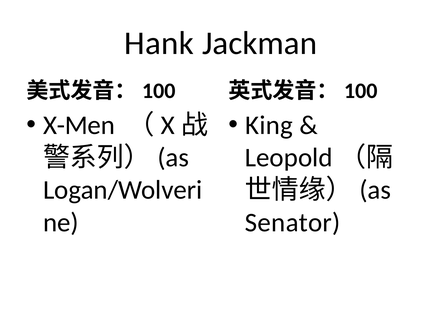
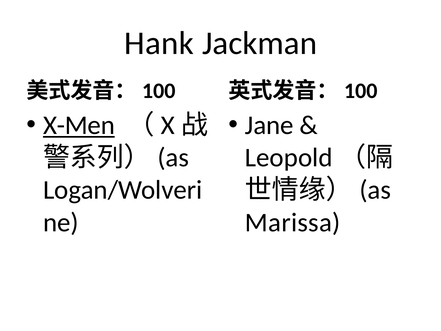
X-Men underline: none -> present (79, 125)
King: King -> Jane (269, 125)
Senator: Senator -> Marissa (293, 222)
